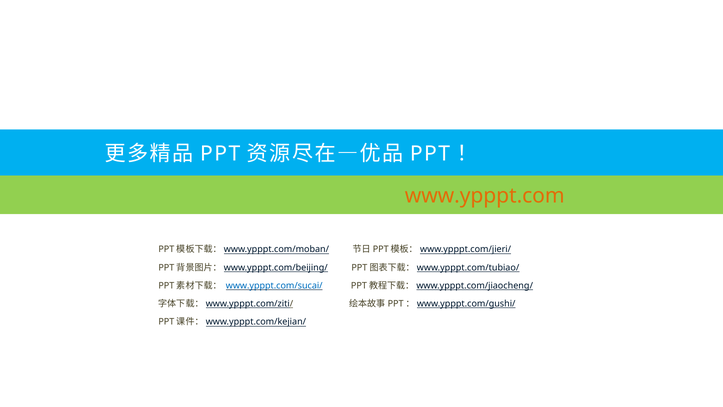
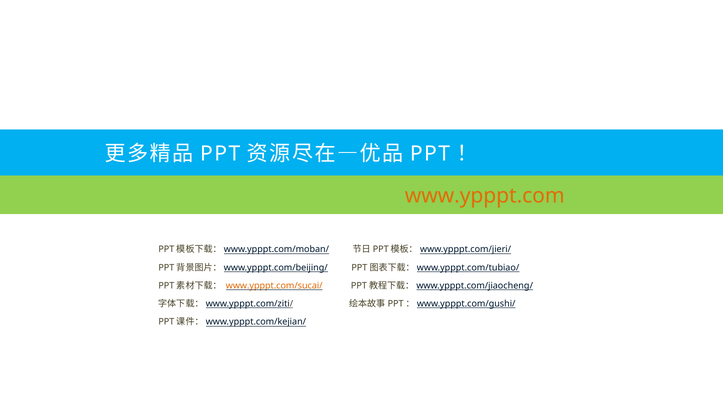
www.ypppt.com/sucai/ colour: blue -> orange (274, 285)
